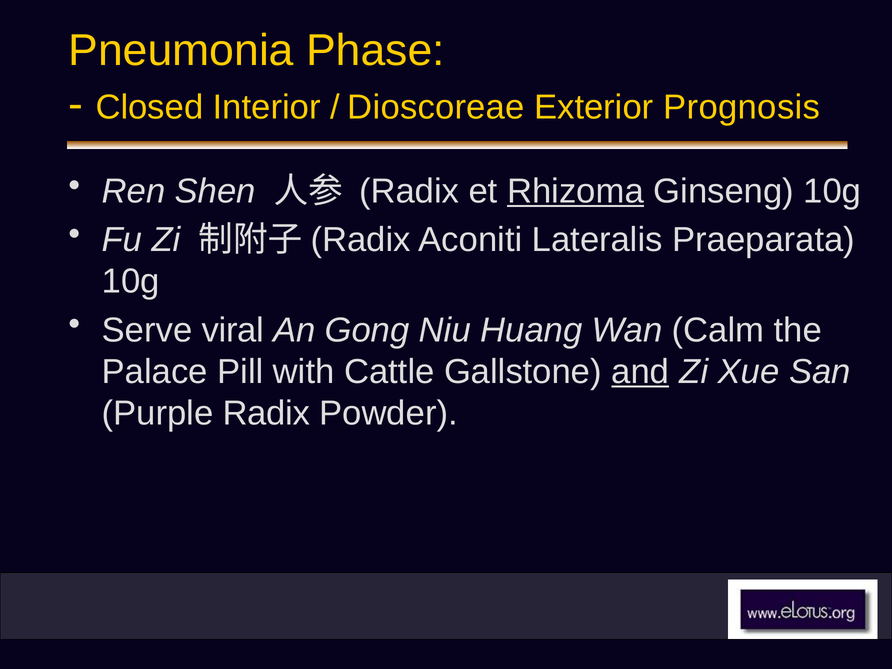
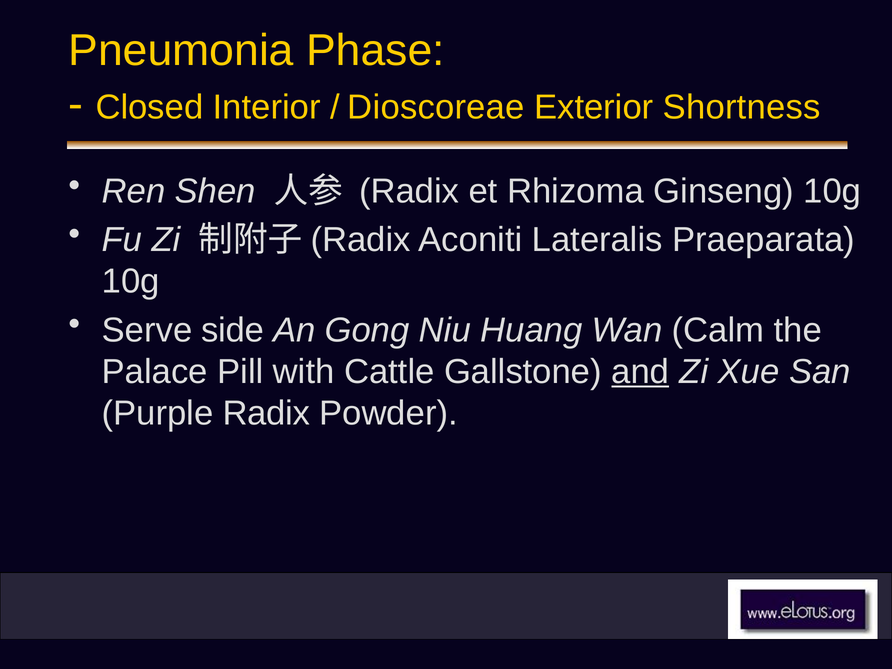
Prognosis: Prognosis -> Shortness (742, 107)
Rhizoma underline: present -> none (576, 191)
viral: viral -> side (233, 330)
